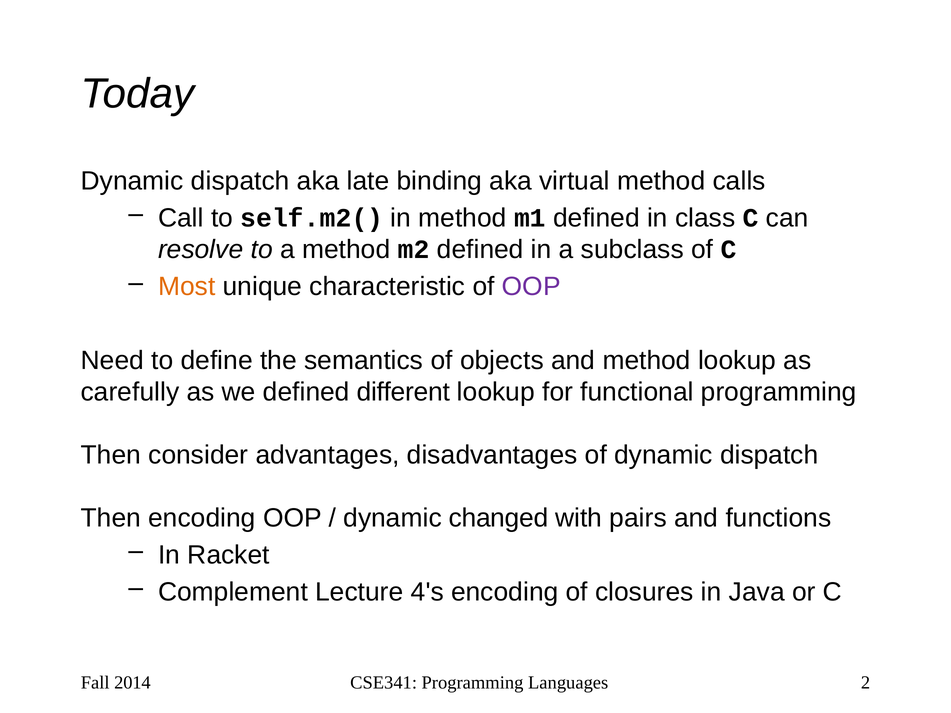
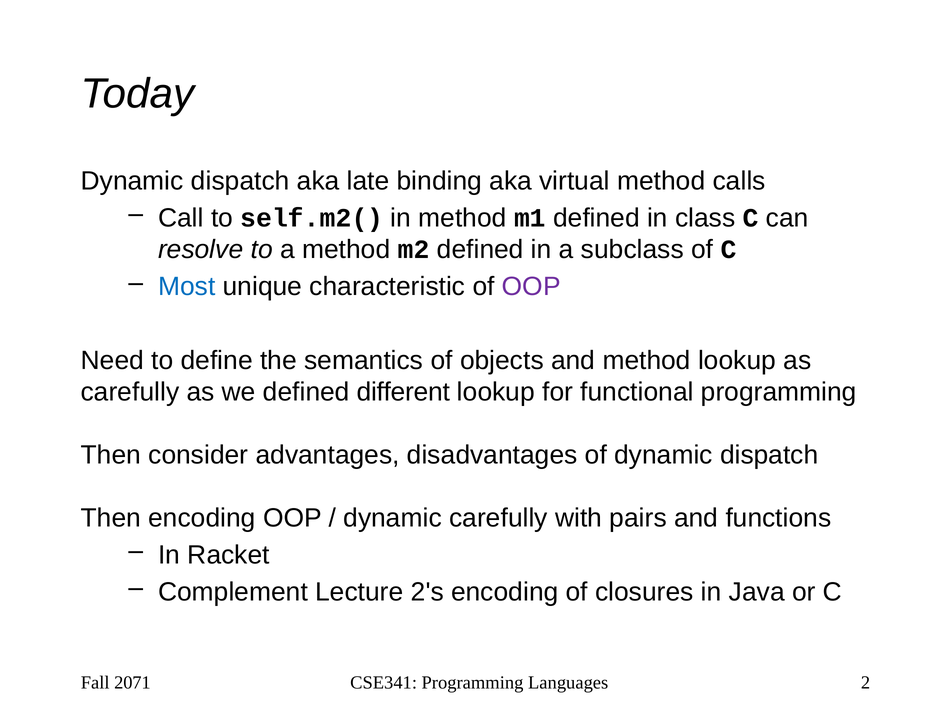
Most colour: orange -> blue (187, 287)
dynamic changed: changed -> carefully (498, 518)
4's: 4's -> 2's (427, 592)
2014: 2014 -> 2071 (132, 683)
